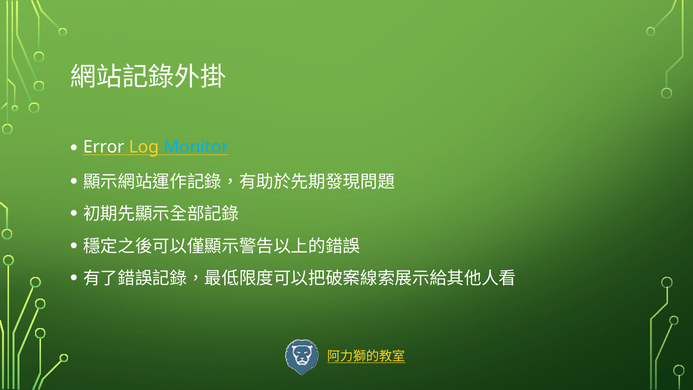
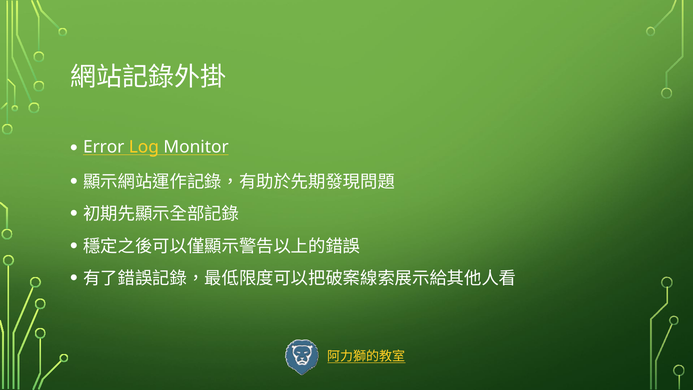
Monitor colour: light blue -> white (196, 147)
